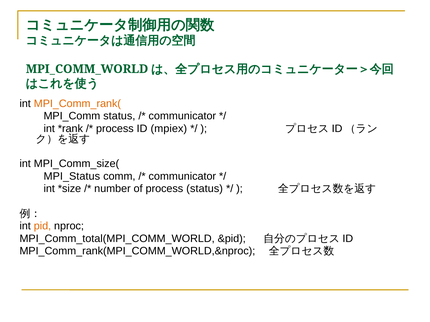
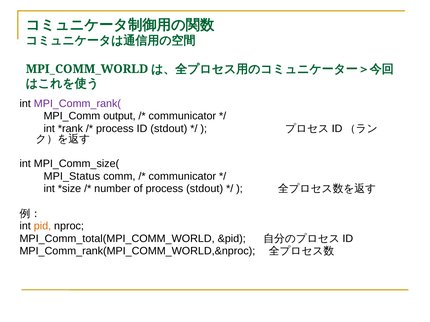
MPI_Comm_rank( colour: orange -> purple (77, 104)
MPI_Comm status: status -> output (119, 116)
ID mpiex: mpiex -> stdout (169, 129)
process status: status -> stdout (205, 189)
